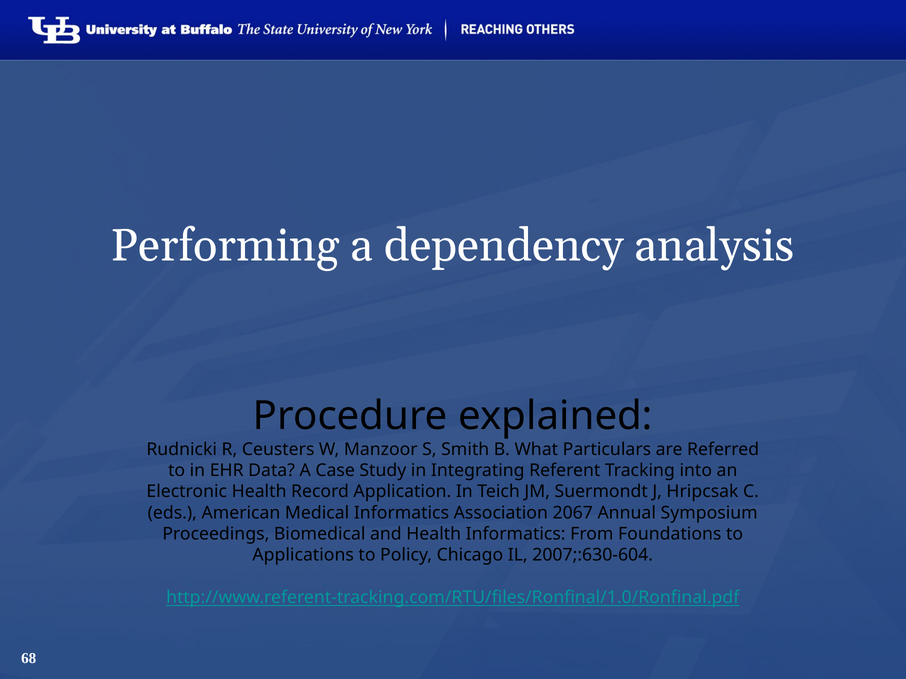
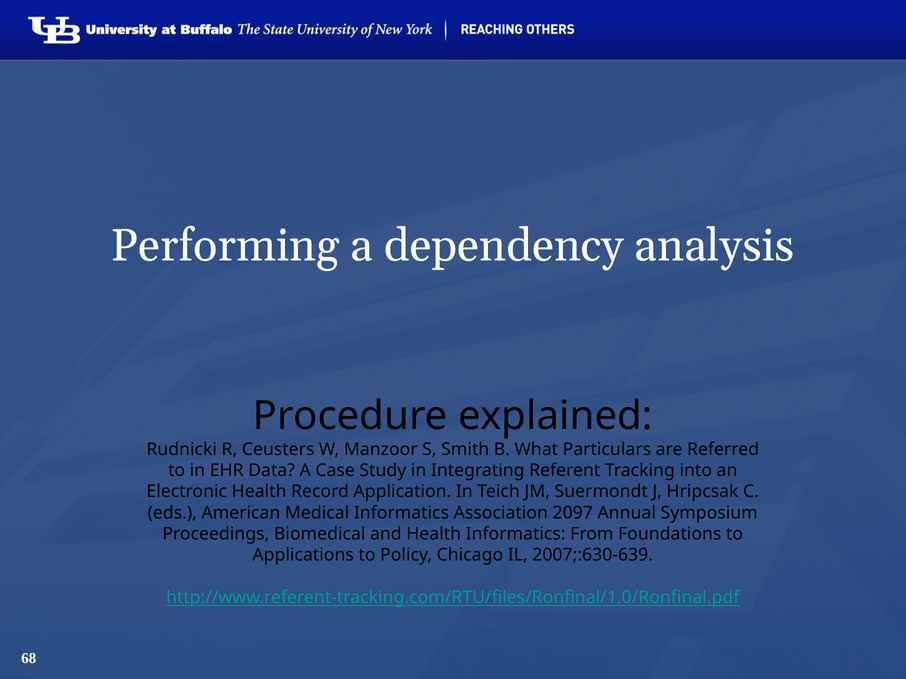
2067: 2067 -> 2097 (573, 513)
2007;:630-604: 2007;:630-604 -> 2007;:630-639 (593, 555)
